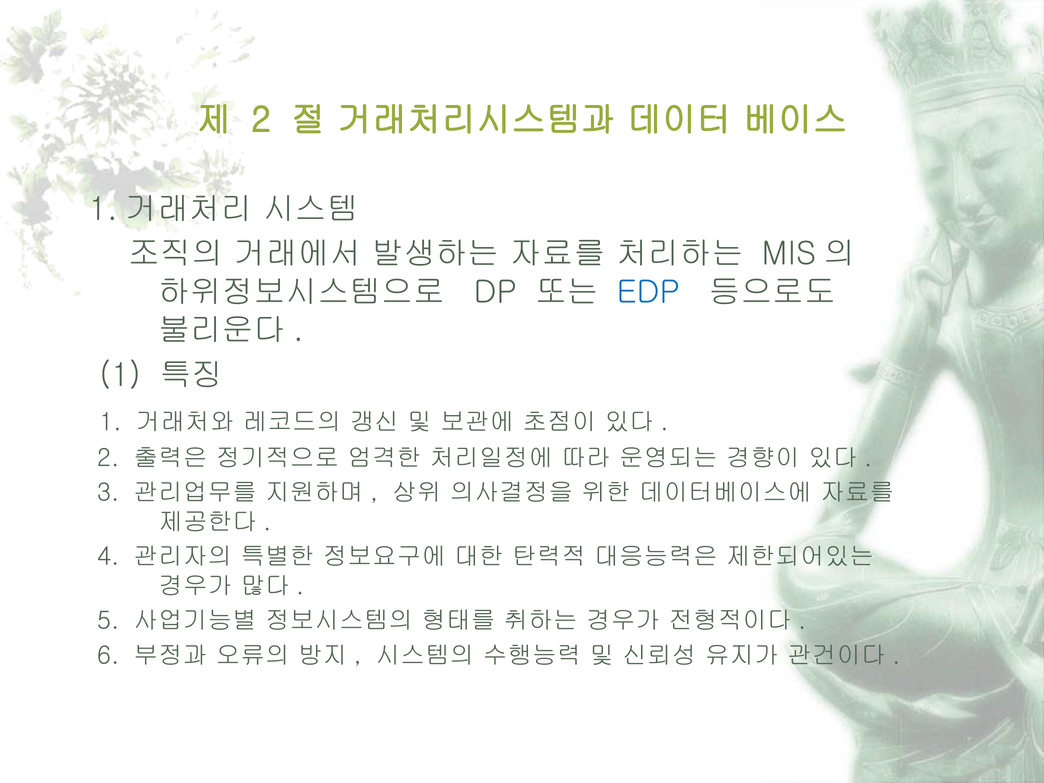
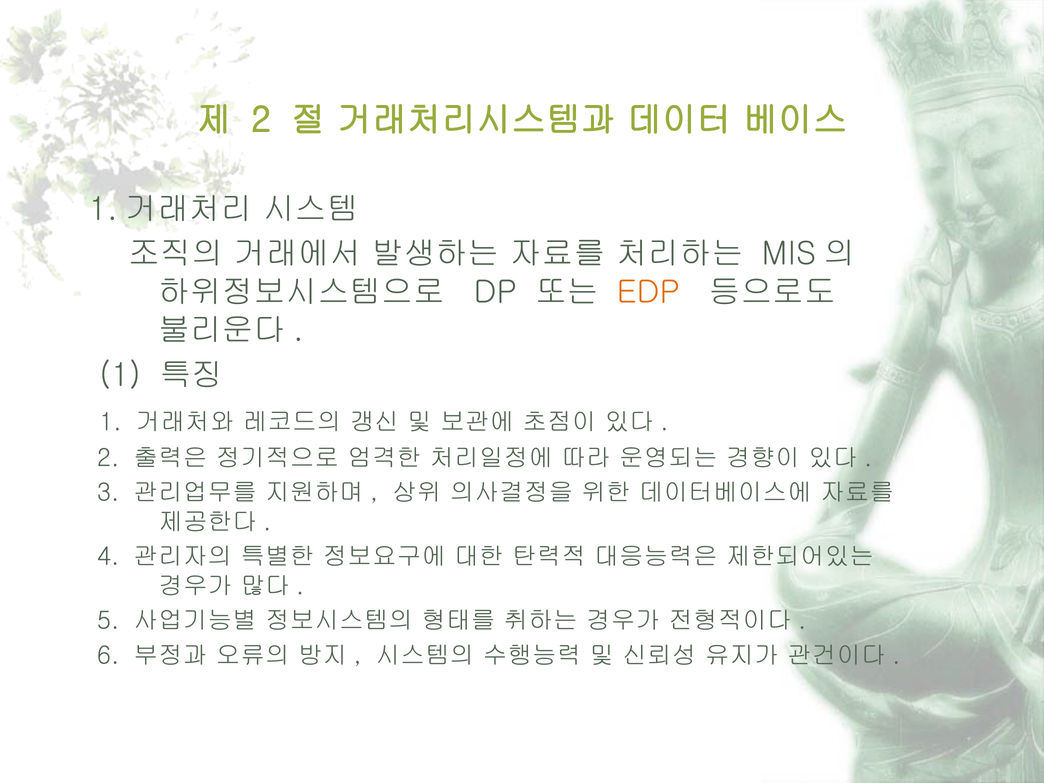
EDP colour: blue -> orange (648, 292)
